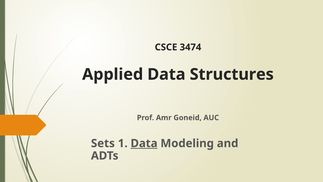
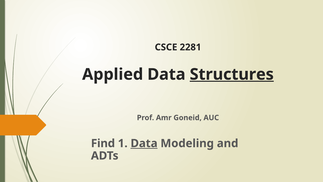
3474: 3474 -> 2281 (190, 47)
Structures underline: none -> present (232, 74)
Sets: Sets -> Find (103, 143)
